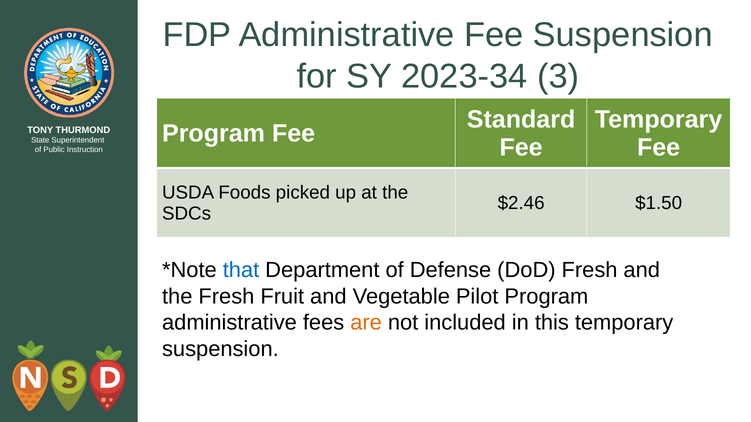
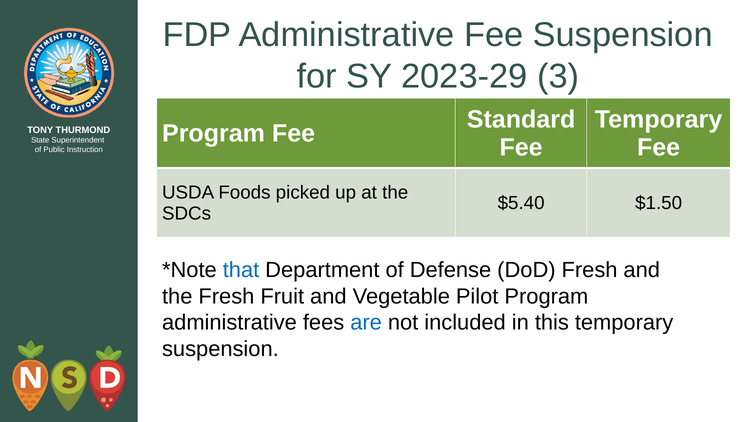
2023-34: 2023-34 -> 2023-29 (464, 76)
$2.46: $2.46 -> $5.40 (521, 203)
are colour: orange -> blue (366, 323)
